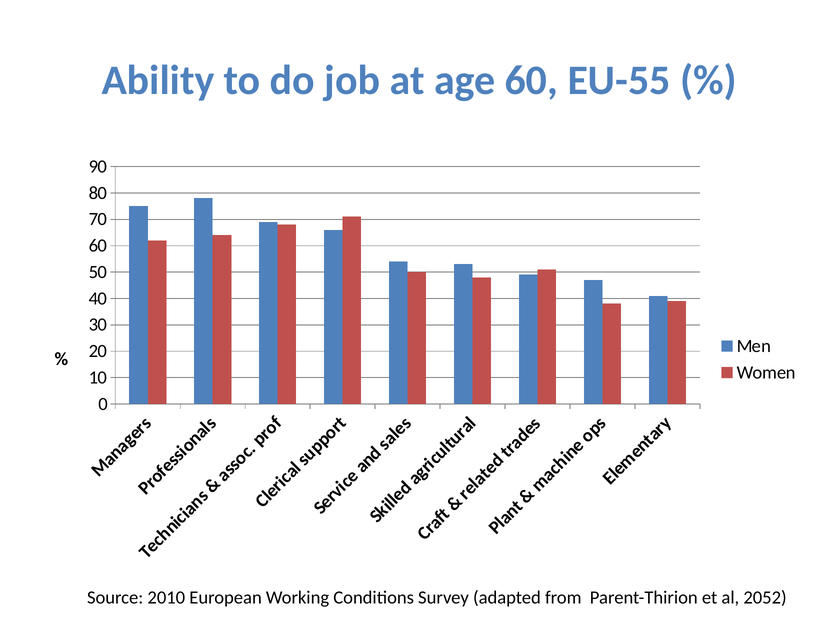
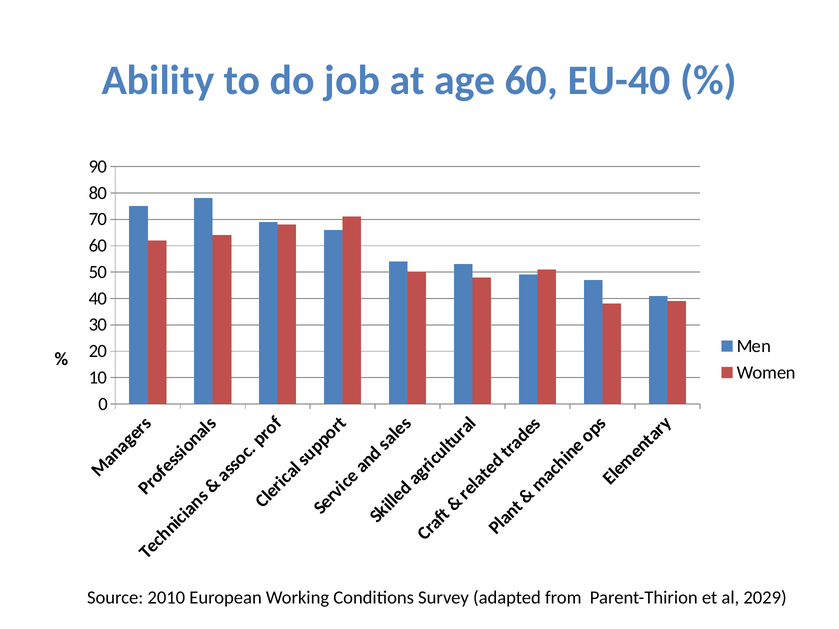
EU-55: EU-55 -> EU-40 (619, 81)
2052: 2052 -> 2029 (765, 598)
